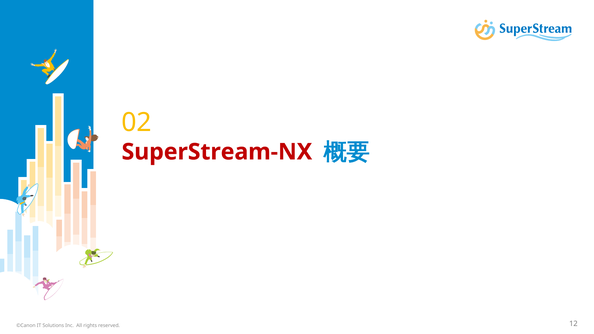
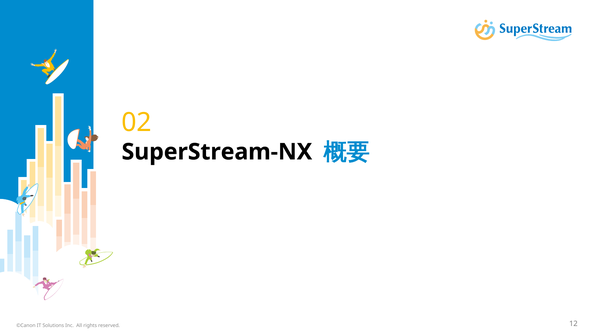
SuperStream-NX colour: red -> black (217, 152)
